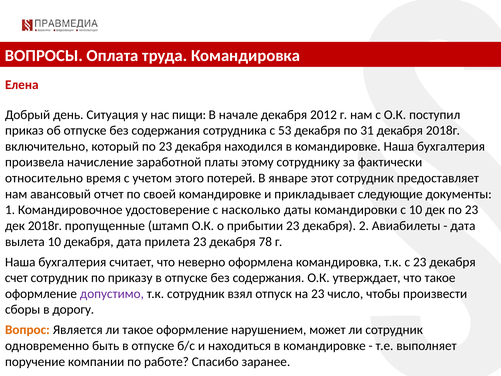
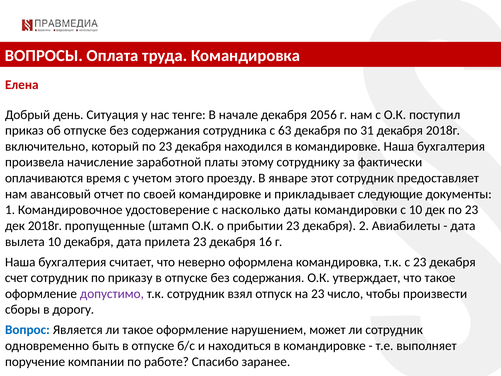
пищи: пищи -> тенге (189, 115)
2012: 2012 -> 2056 (324, 115)
53: 53 -> 63 (285, 130)
относительно: относительно -> оплачиваются (44, 178)
потерей: потерей -> проезду (231, 178)
78: 78 -> 16 (265, 241)
Вопрос colour: orange -> blue (27, 330)
